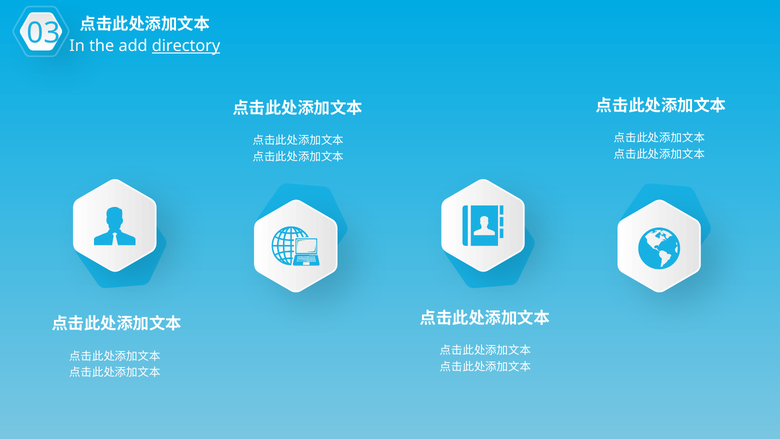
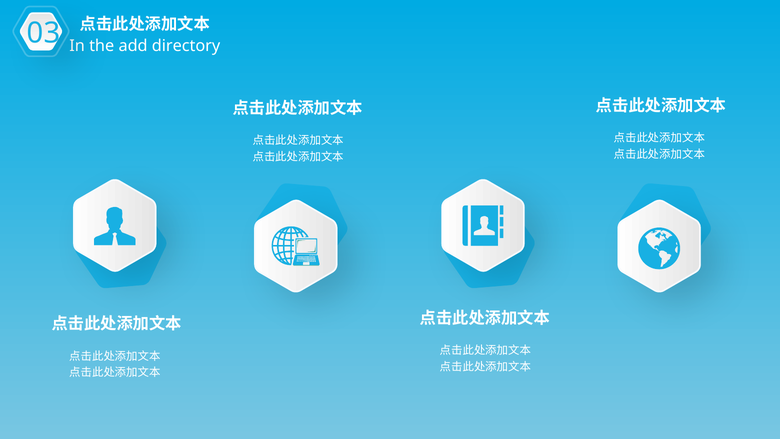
directory underline: present -> none (186, 46)
